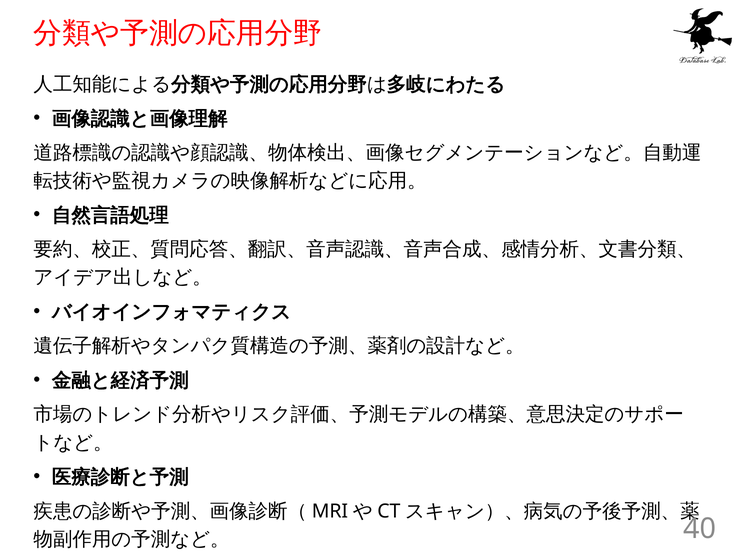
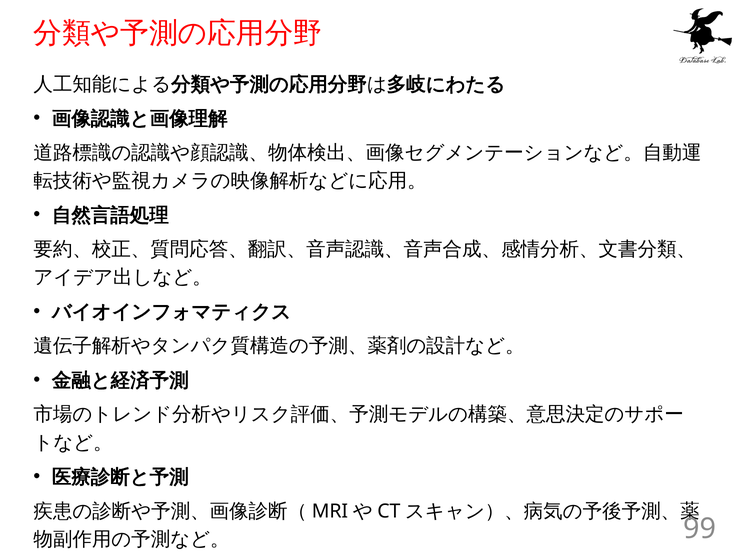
40: 40 -> 99 (700, 529)
